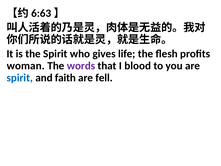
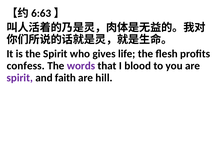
woman: woman -> confess (26, 66)
spirit colour: blue -> purple (20, 78)
fell: fell -> hill (104, 78)
